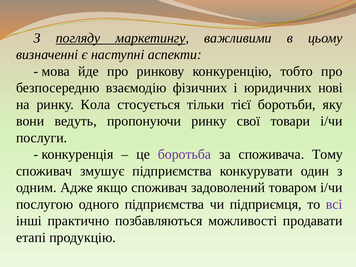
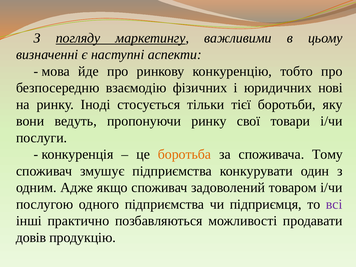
Кола: Кола -> Іноді (96, 104)
боротьба colour: purple -> orange (185, 154)
етапі: етапі -> довів (31, 237)
